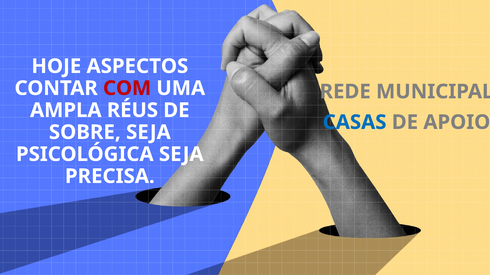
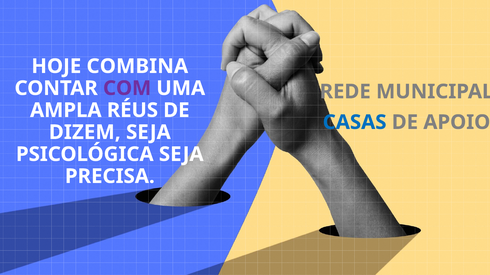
ASPECTOS: ASPECTOS -> COMBINA (137, 66)
COM colour: red -> purple (127, 88)
SOBRE: SOBRE -> DIZEM (85, 133)
